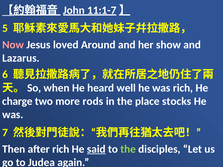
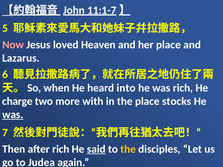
Around: Around -> Heaven (98, 45)
her show: show -> place (168, 45)
well: well -> into (126, 88)
rods: rods -> with (93, 101)
was underline: none -> present (13, 115)
the colour: light green -> yellow (128, 149)
